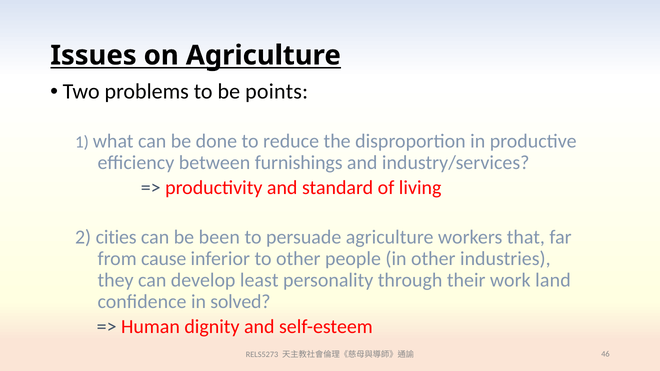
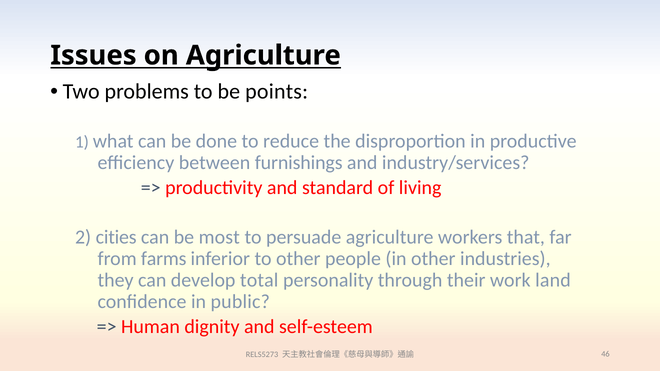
been: been -> most (219, 237)
cause: cause -> farms (164, 259)
least: least -> total (259, 281)
solved: solved -> public (240, 302)
